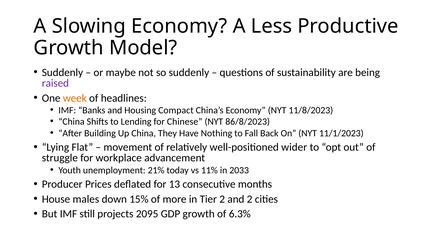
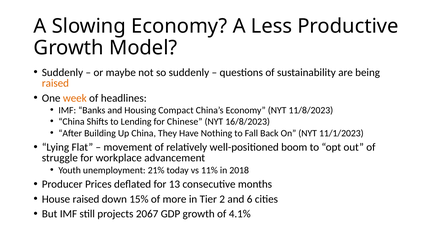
raised colour: purple -> orange (55, 83)
86/8/2023: 86/8/2023 -> 16/8/2023 (248, 122)
wider: wider -> boom (294, 147)
2033: 2033 -> 2018 (239, 170)
House males: males -> raised (86, 199)
and 2: 2 -> 6 (250, 199)
2095: 2095 -> 2067 (147, 214)
6.3%: 6.3% -> 4.1% (240, 214)
